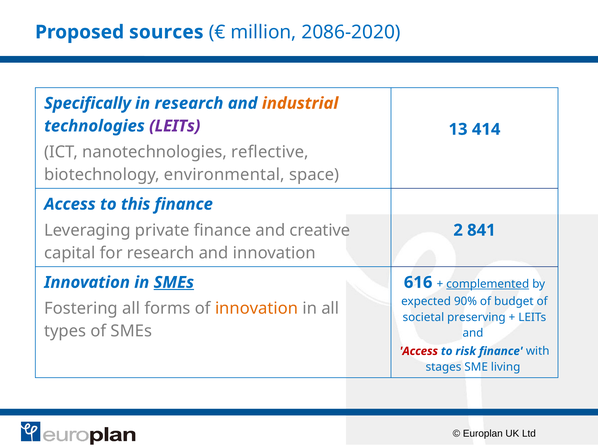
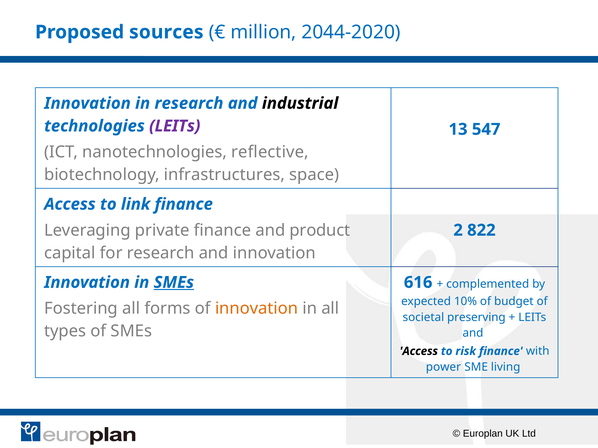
2086-2020: 2086-2020 -> 2044-2020 (351, 32)
Specifically: Specifically -> Innovation (87, 103)
industrial colour: orange -> black (300, 103)
414: 414 -> 547 (486, 129)
environmental: environmental -> infrastructures (224, 175)
this: this -> link (136, 204)
creative: creative -> product (320, 230)
841: 841 -> 822 (481, 230)
complemented underline: present -> none (488, 284)
90%: 90% -> 10% (465, 302)
Access colour: red -> black (419, 352)
stages: stages -> power (443, 367)
